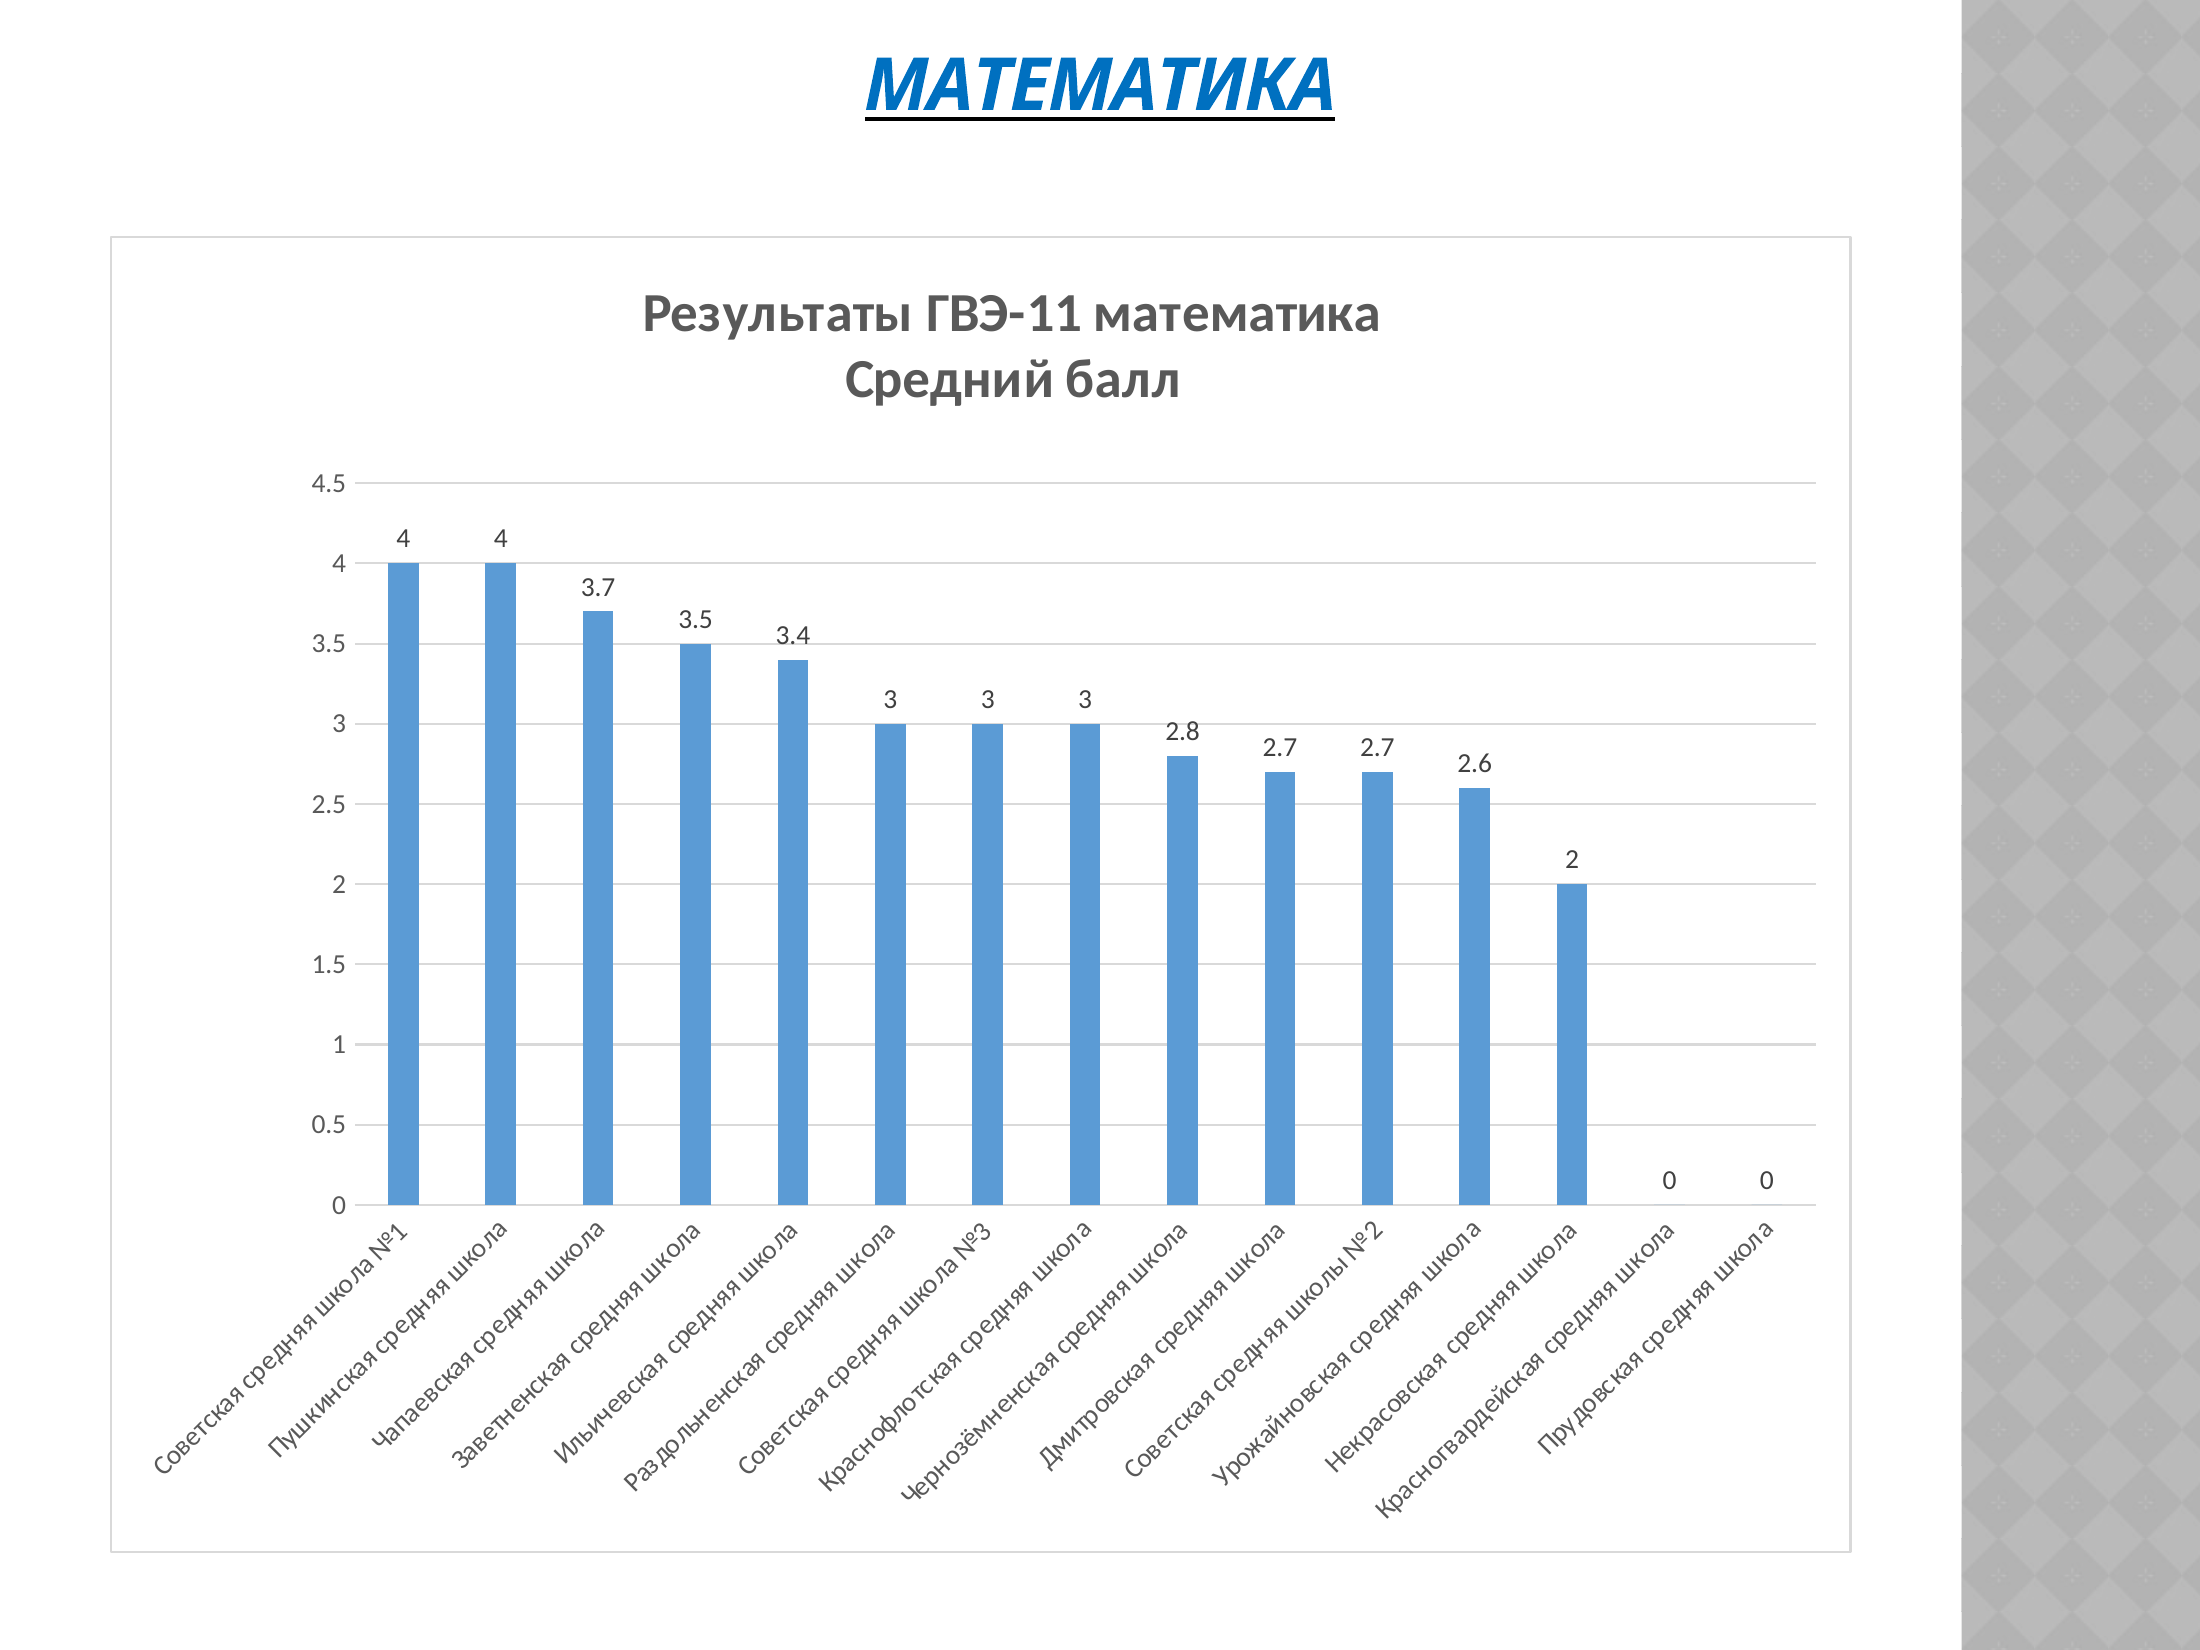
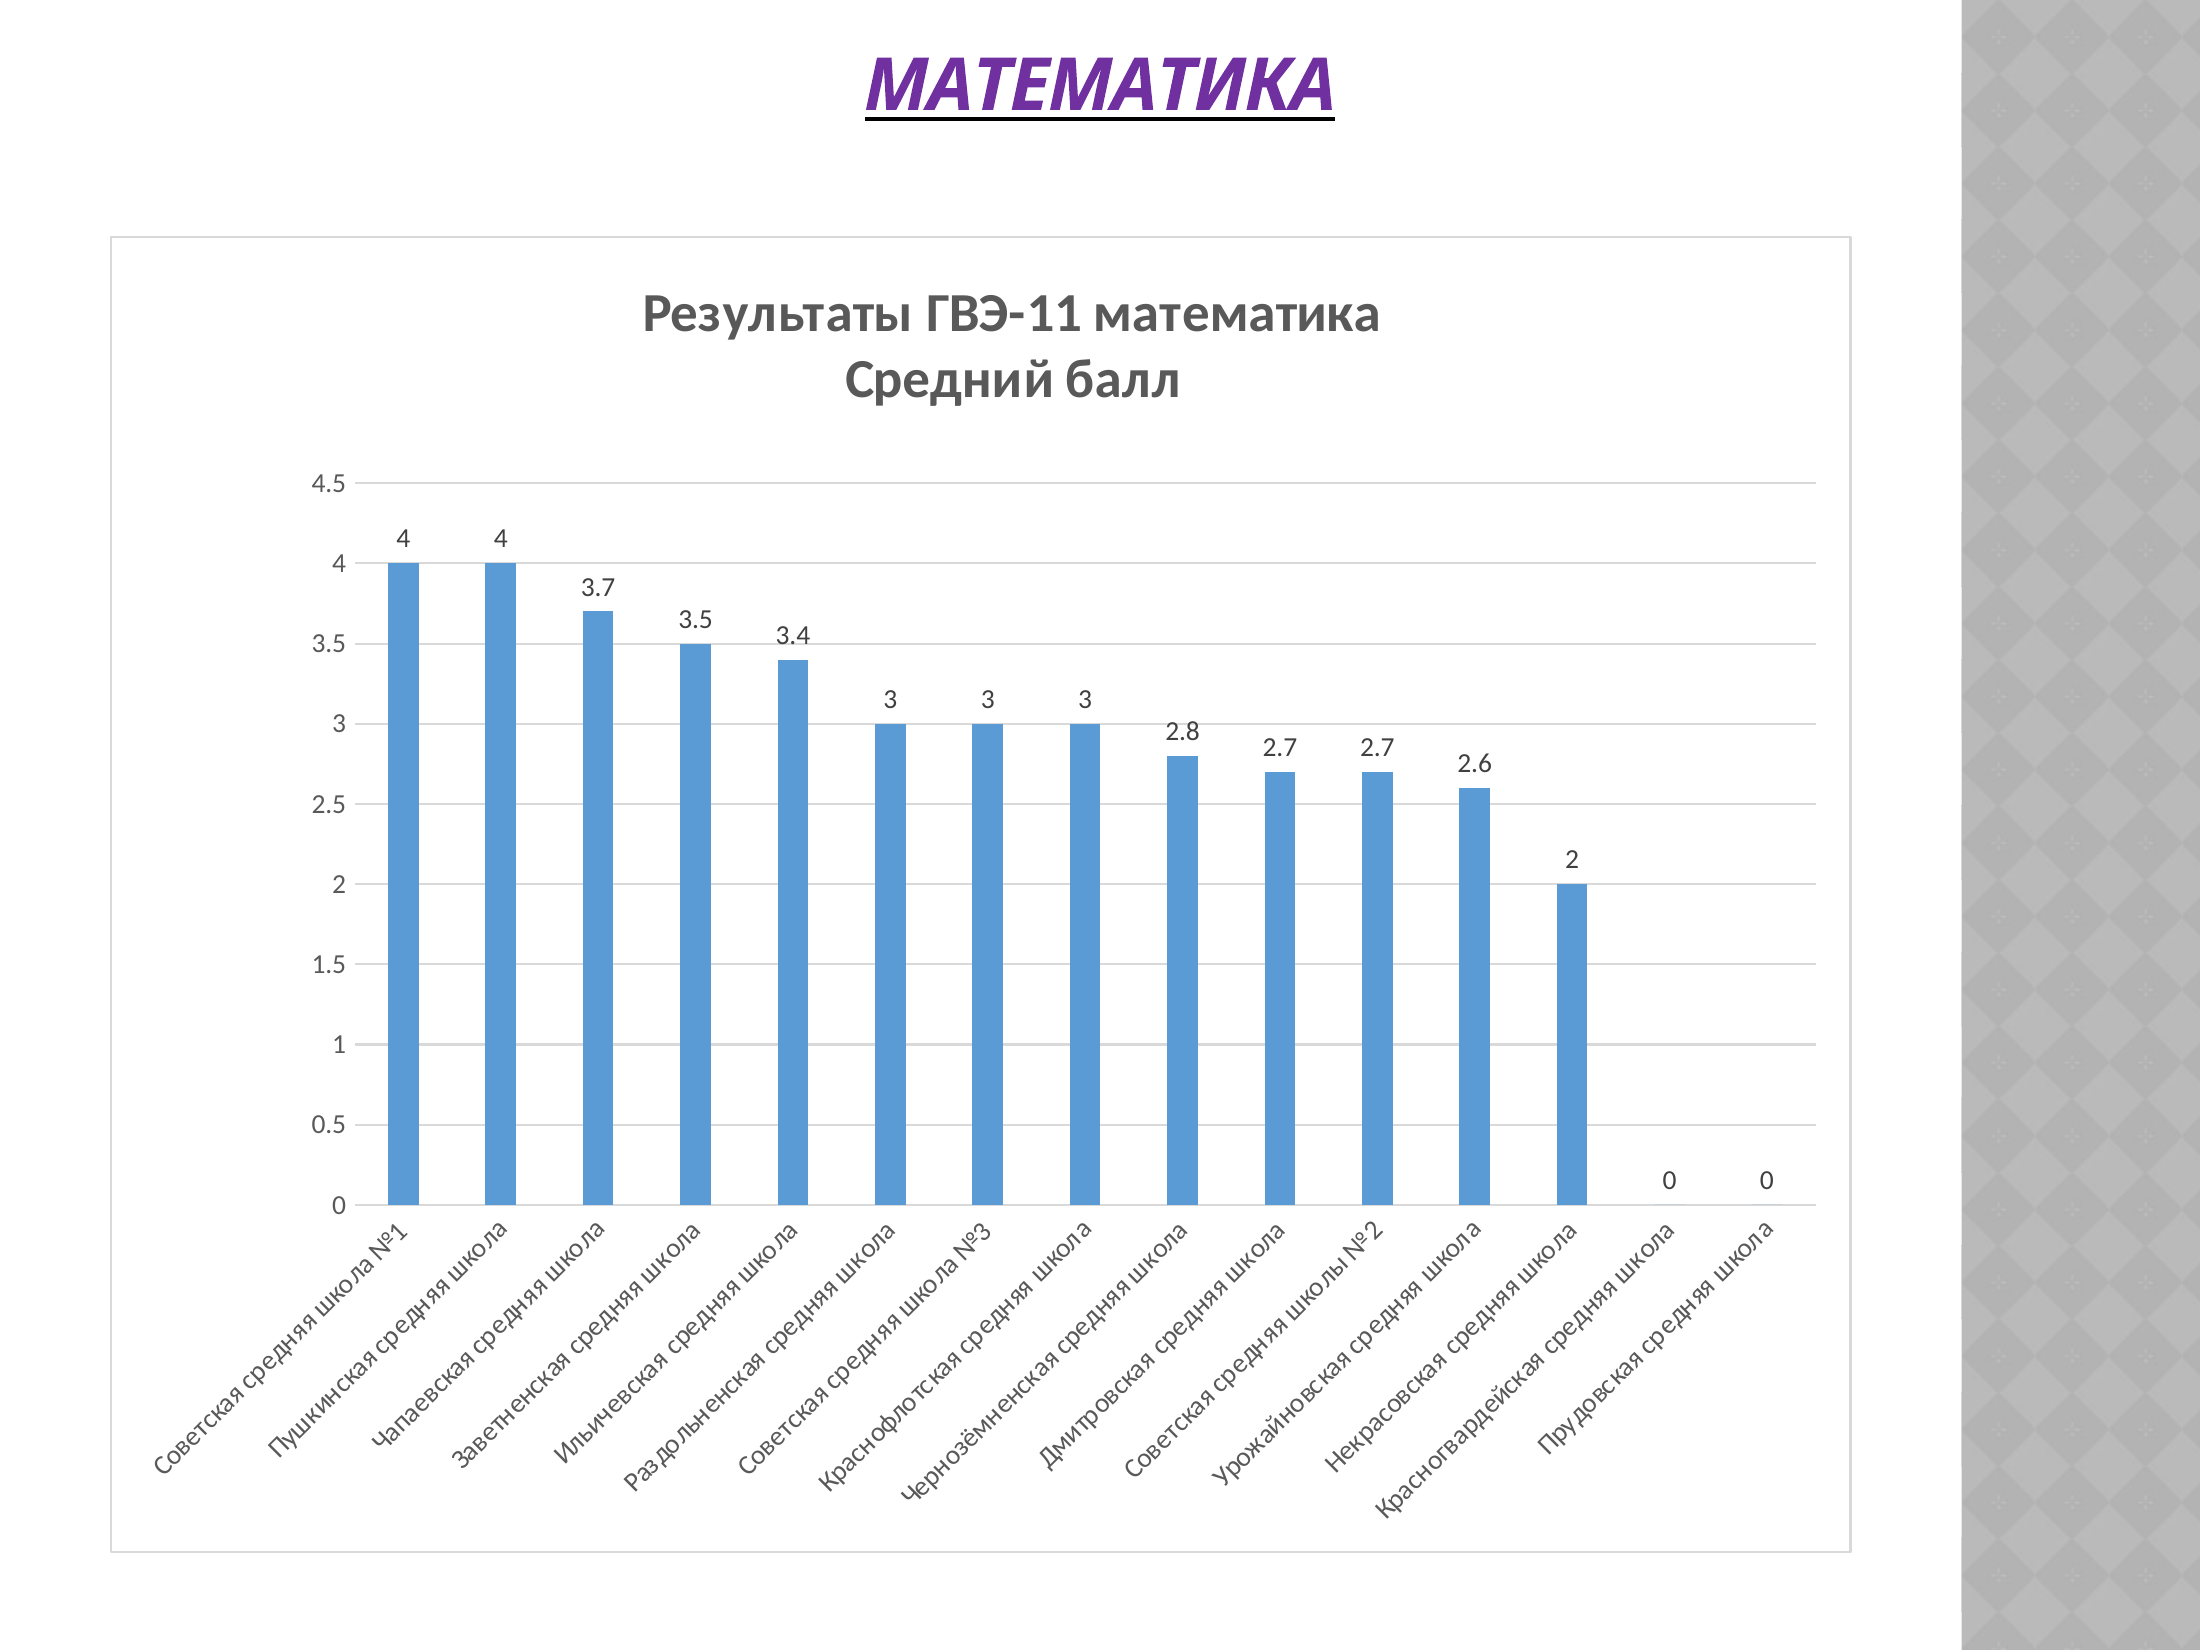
МАТЕМАТИКА colour: blue -> purple (1100, 86)
